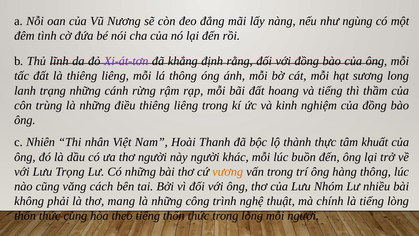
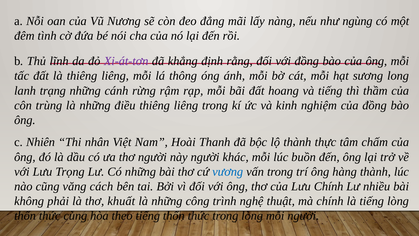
khuất: khuất -> chấm (375, 142)
vương colour: orange -> blue (228, 171)
hàng thông: thông -> thành (375, 171)
Lưu Nhóm: Nhóm -> Chính (329, 186)
mang: mang -> khuất (121, 201)
